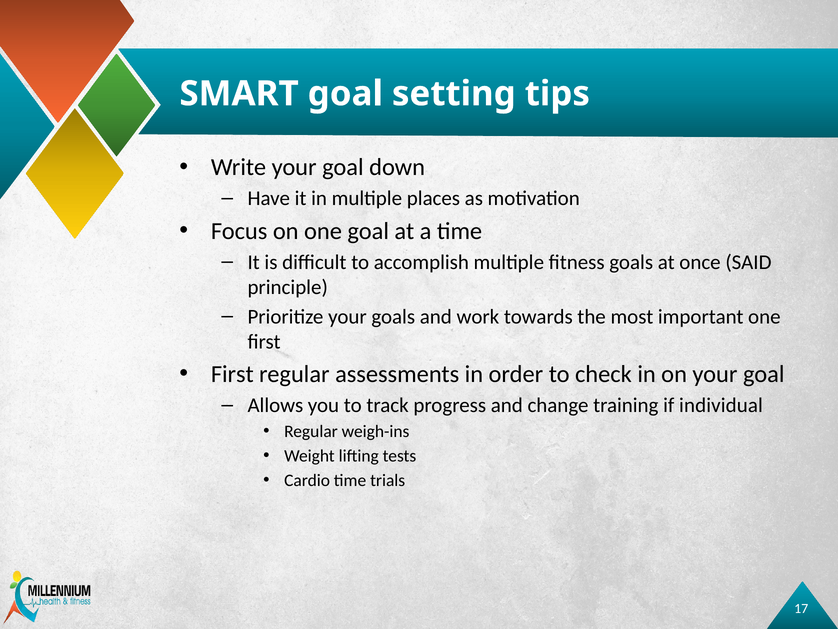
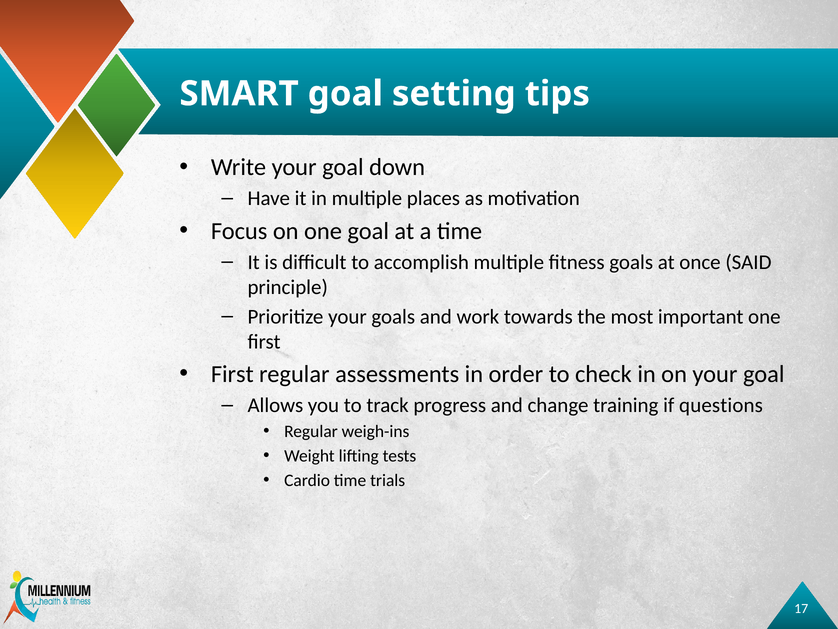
individual: individual -> questions (721, 405)
